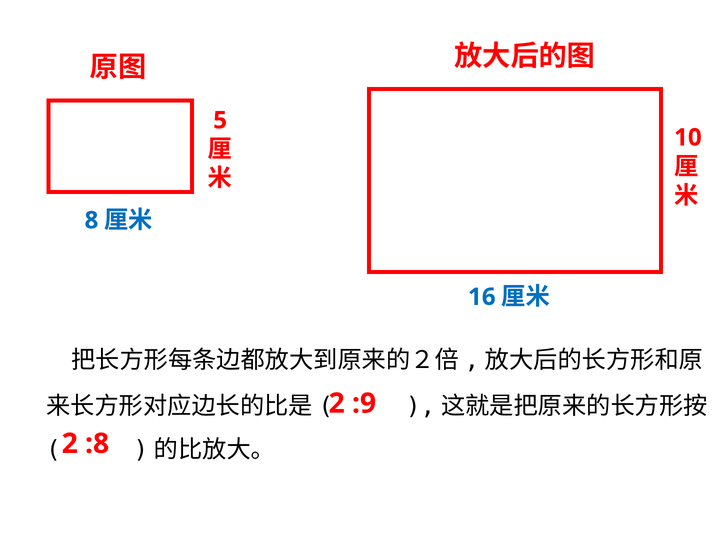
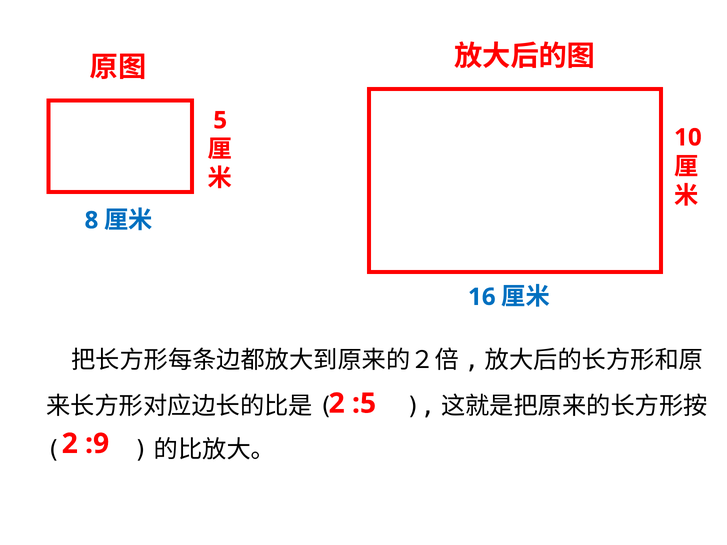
:9: :9 -> :5 (364, 404)
:8: :8 -> :9 (97, 444)
